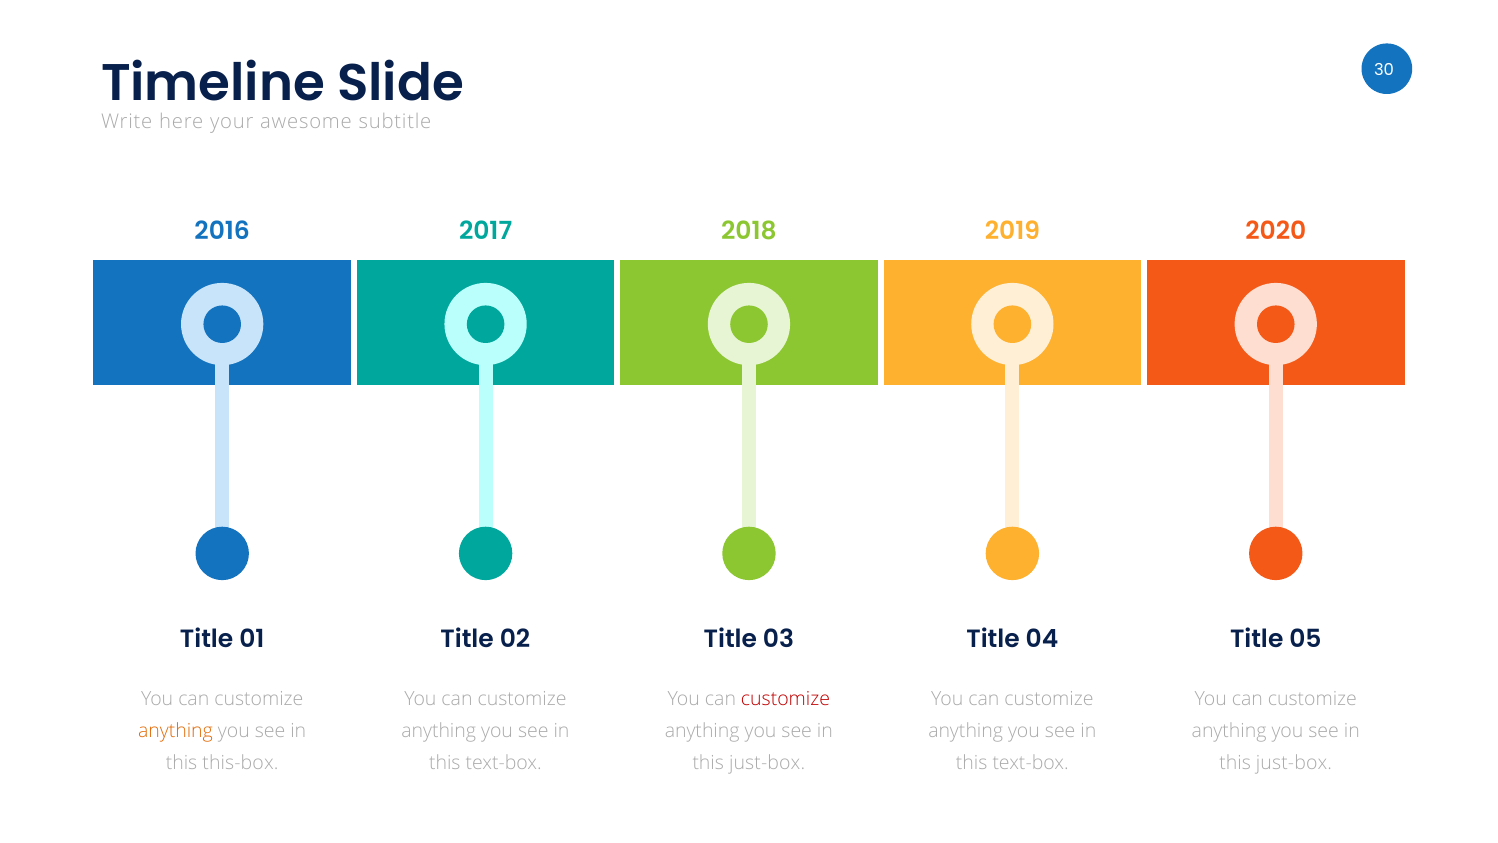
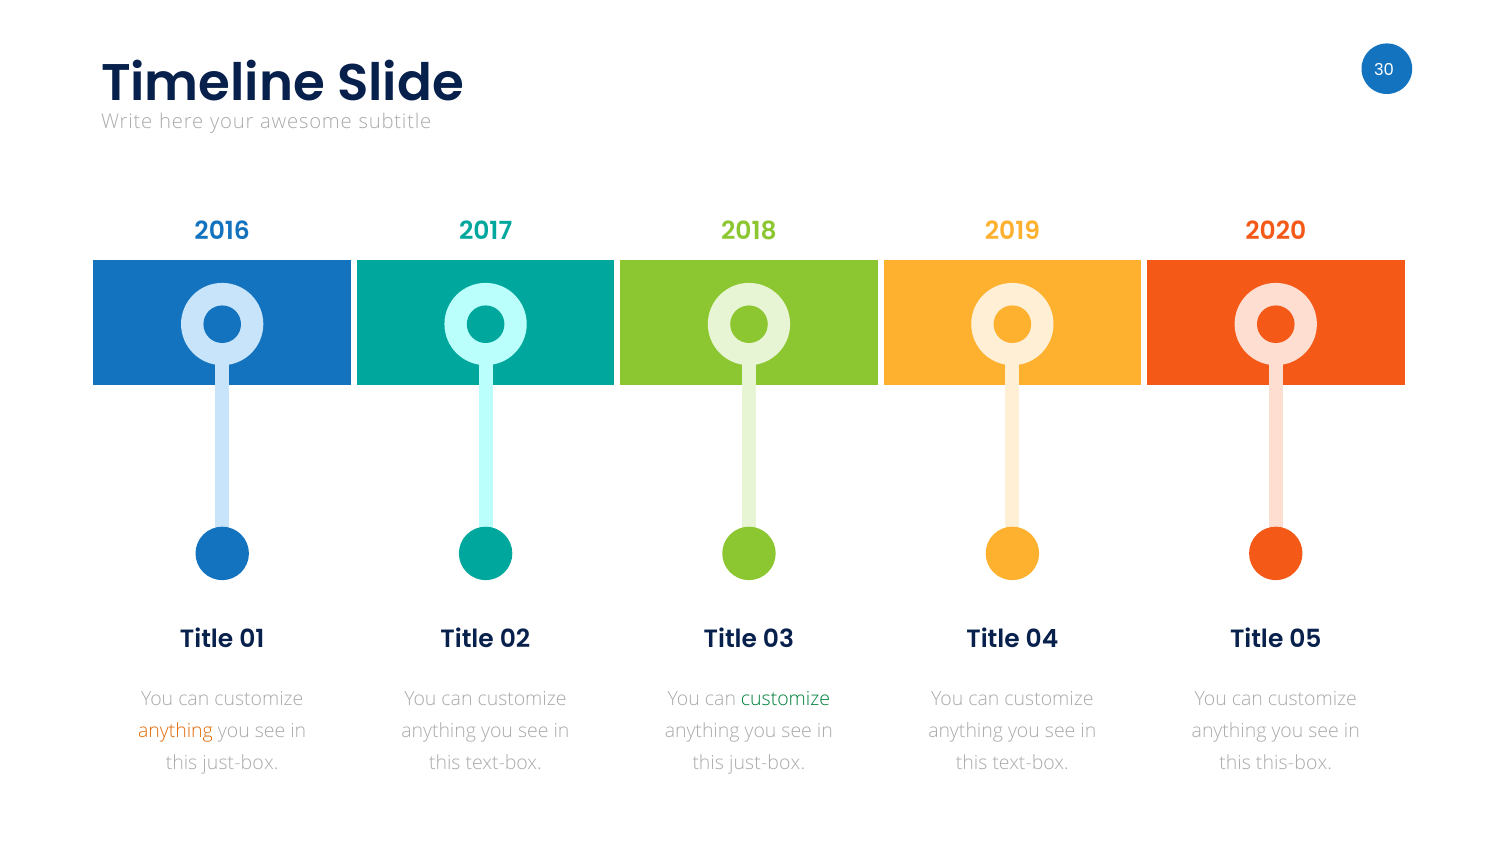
customize colour: red -> green (785, 699)
this-box: this-box -> just-box (240, 763)
just-box: just-box -> this-box (1294, 763)
